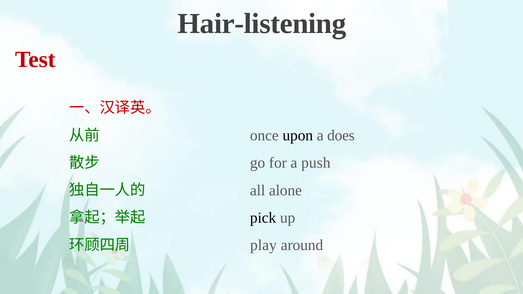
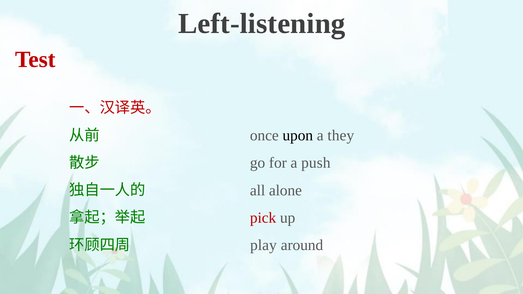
Hair-listening: Hair-listening -> Left-listening (262, 24)
does: does -> they (341, 136)
pick colour: black -> red (263, 218)
